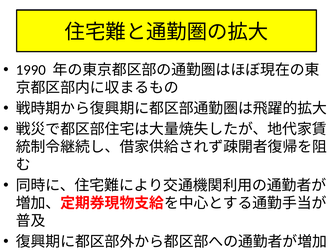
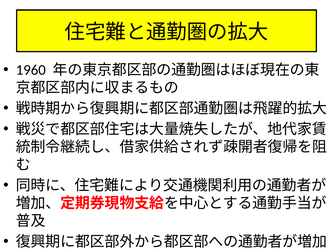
1990: 1990 -> 1960 (31, 70)
